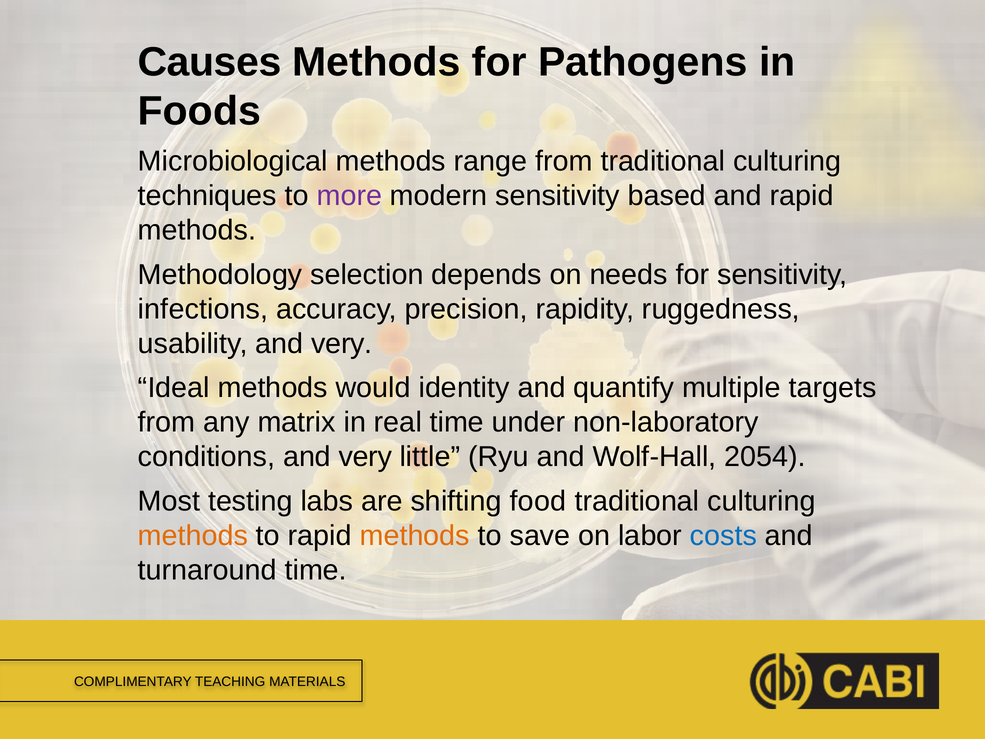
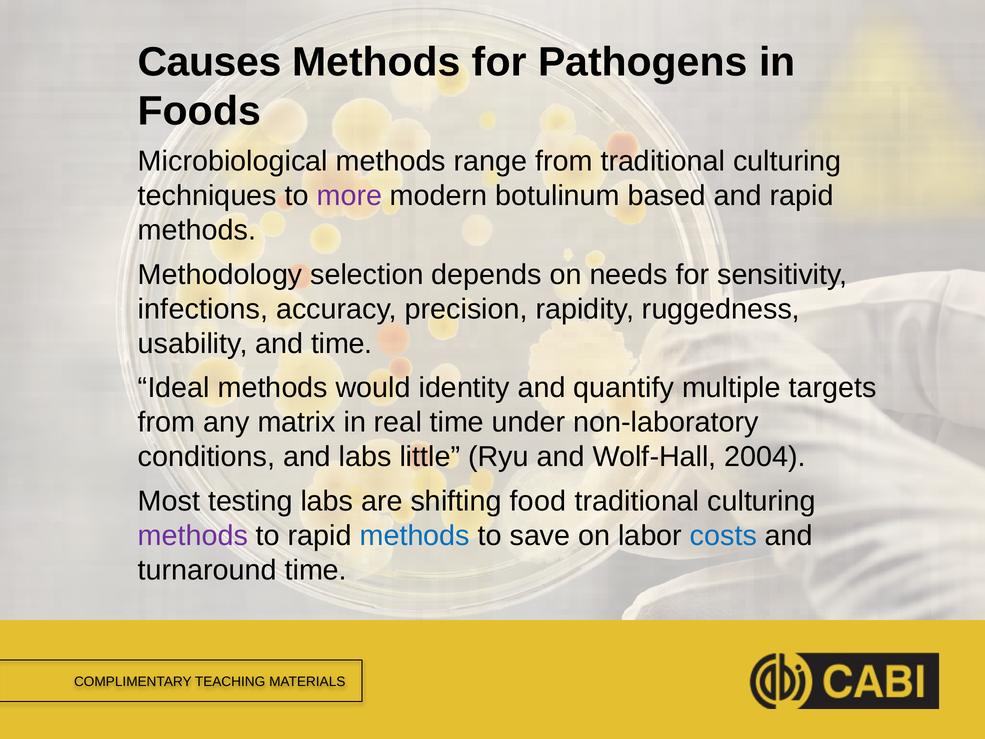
modern sensitivity: sensitivity -> botulinum (558, 196)
usability and very: very -> time (342, 343)
conditions and very: very -> labs (365, 457)
2054: 2054 -> 2004 (765, 457)
methods colour: orange -> purple (193, 536)
methods colour: orange -> blue (415, 536)
